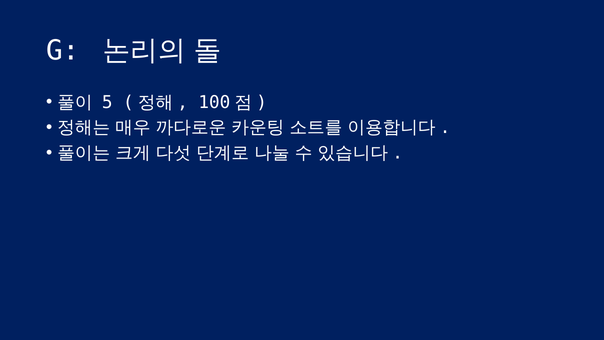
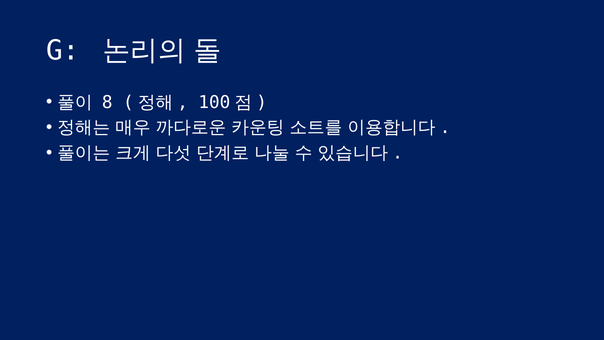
5: 5 -> 8 (107, 102)
